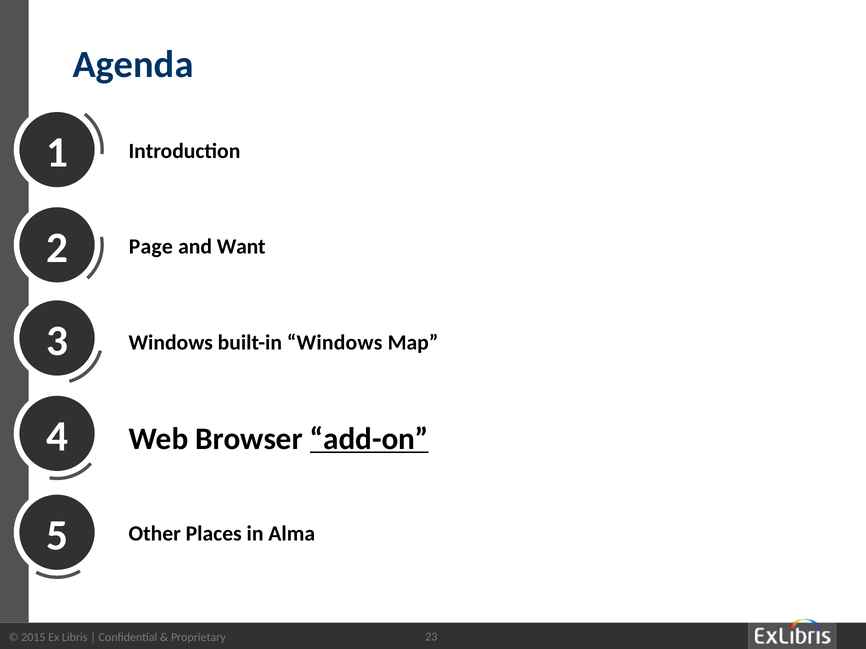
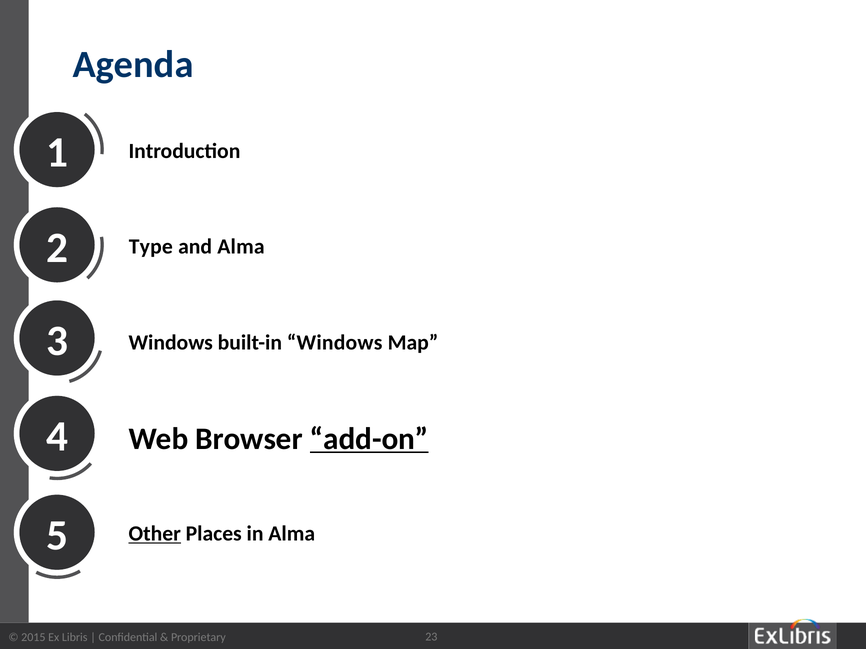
Page: Page -> Type (151, 247)
and Want: Want -> Alma (241, 247)
Other underline: none -> present (155, 534)
